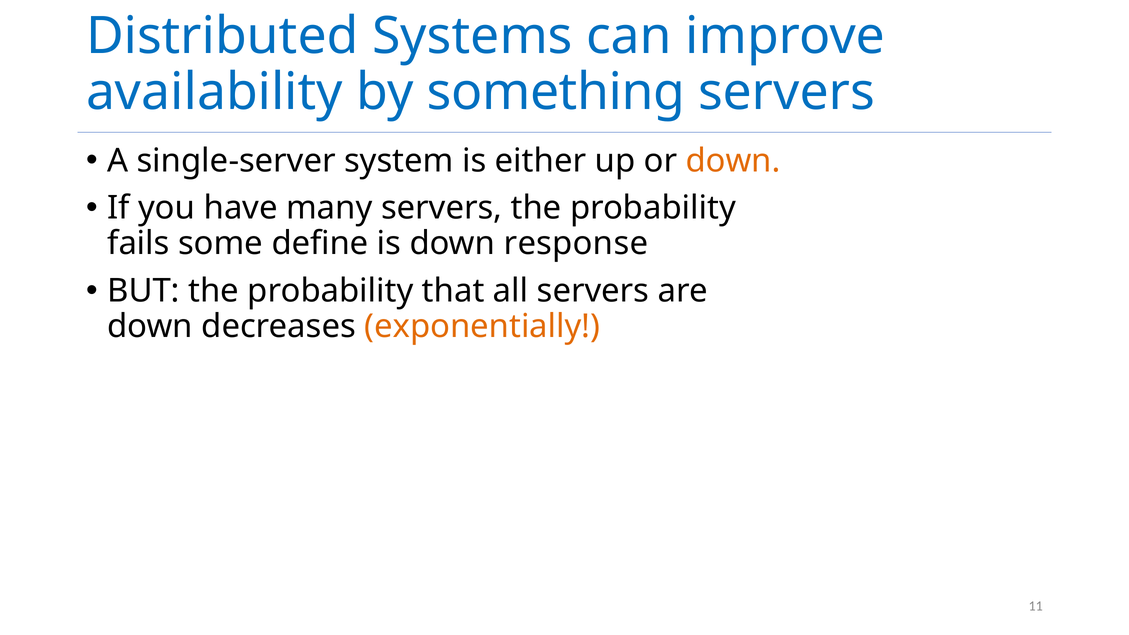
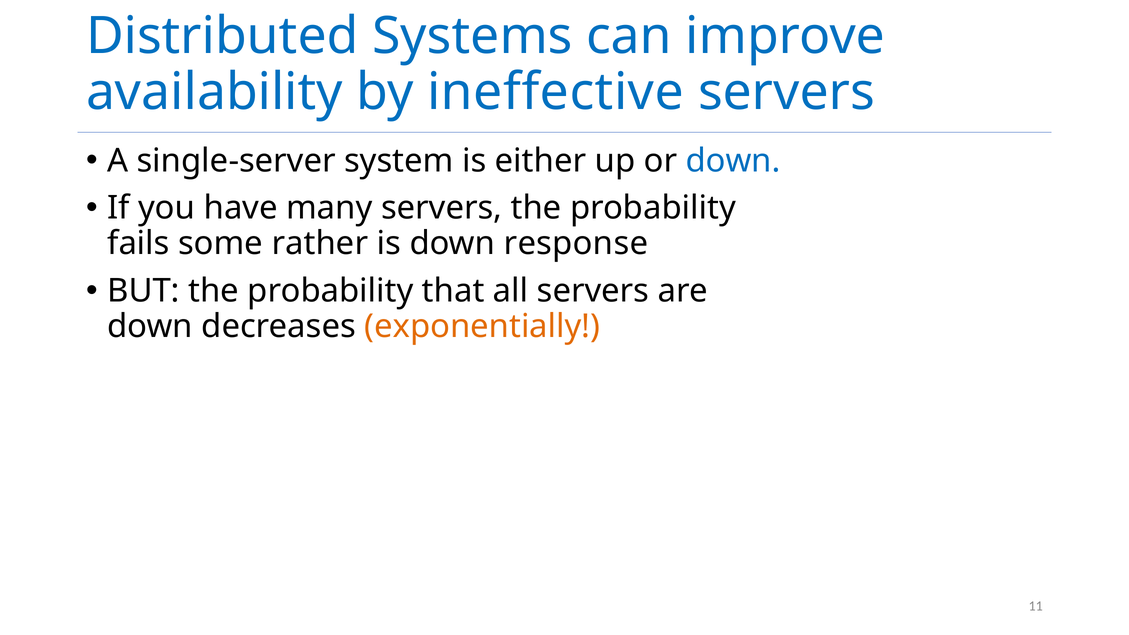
something: something -> ineffective (556, 92)
down colour: orange -> blue (733, 161)
define: define -> rather (320, 244)
